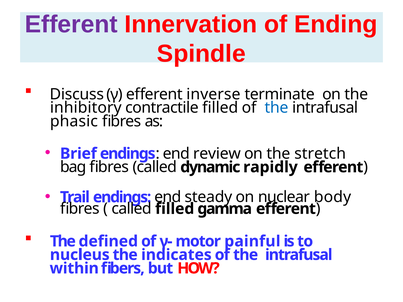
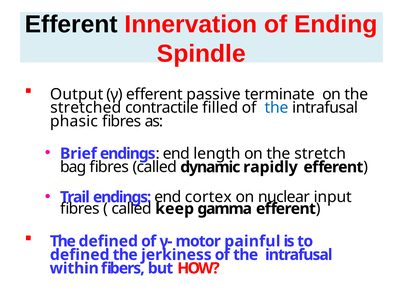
Efferent colour: purple -> black (71, 24)
Discuss: Discuss -> Output (77, 94)
inverse: inverse -> passive (213, 94)
inhibitory: inhibitory -> stretched (86, 108)
review: review -> length (217, 154)
steady: steady -> cortex (208, 197)
body: body -> input (333, 197)
filled: filled -> keep (175, 209)
nucleus: nucleus -> defined (80, 255)
indicates: indicates -> jerkiness (176, 255)
